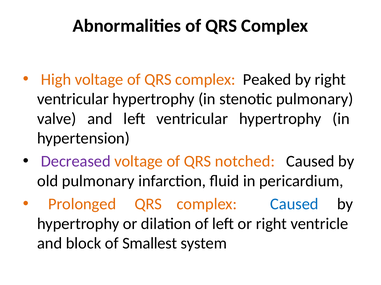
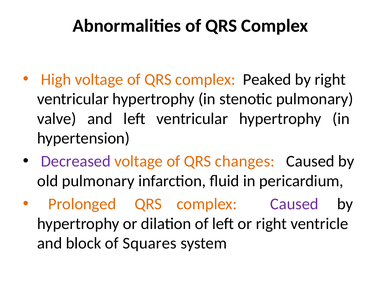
notched: notched -> changes (245, 162)
Caused colour: blue -> purple (294, 205)
Smallest: Smallest -> Squares (150, 244)
